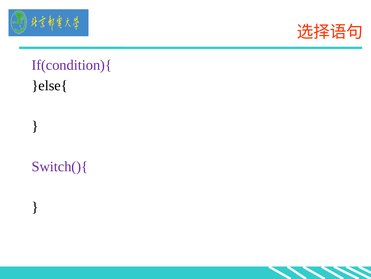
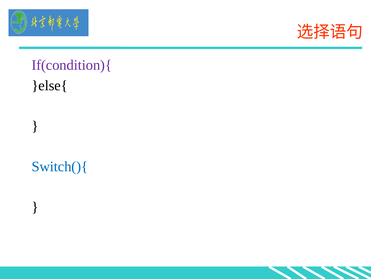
Switch(){ colour: purple -> blue (60, 166)
